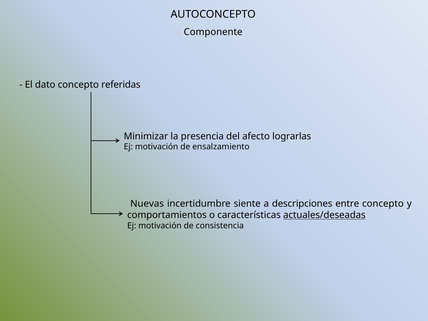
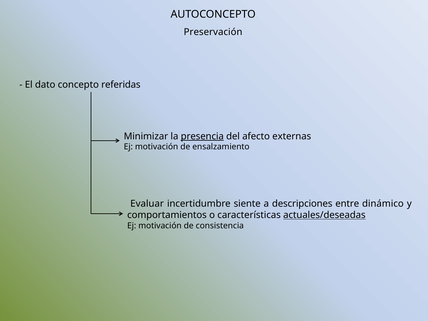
Componente: Componente -> Preservación (213, 32)
presencia underline: none -> present (202, 136)
lograrlas: lograrlas -> externas (292, 136)
Nuevas: Nuevas -> Evaluar (147, 204)
entre concepto: concepto -> dinámico (383, 204)
